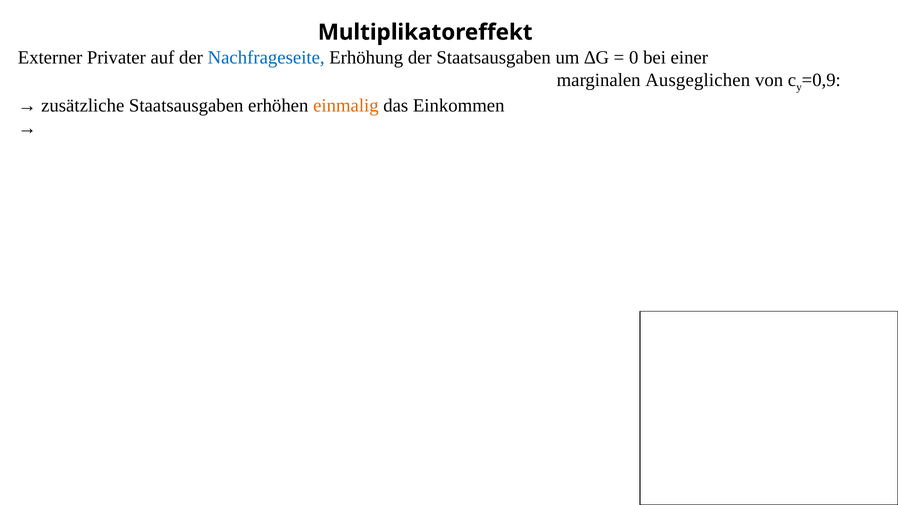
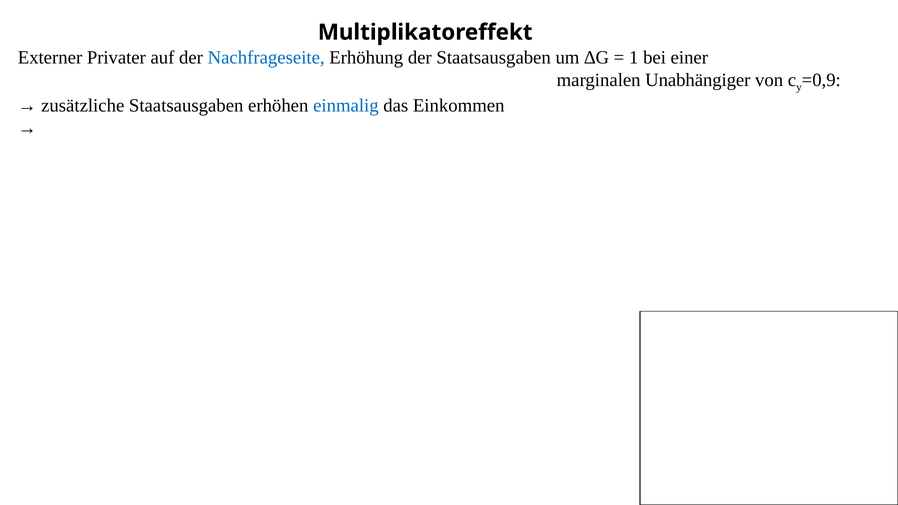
0: 0 -> 1 (634, 58)
Ausgeglichen: Ausgeglichen -> Unabhängiger (698, 80)
einmalig colour: orange -> blue (346, 106)
